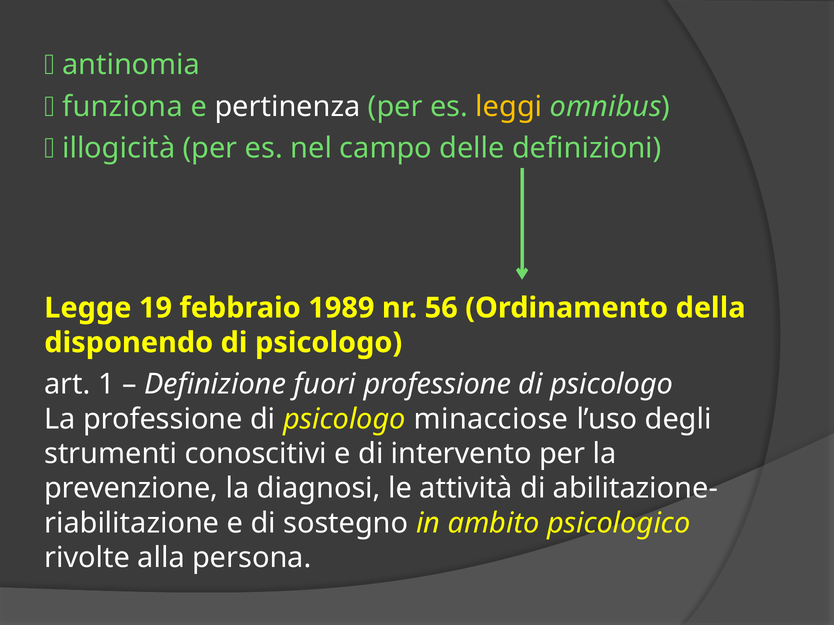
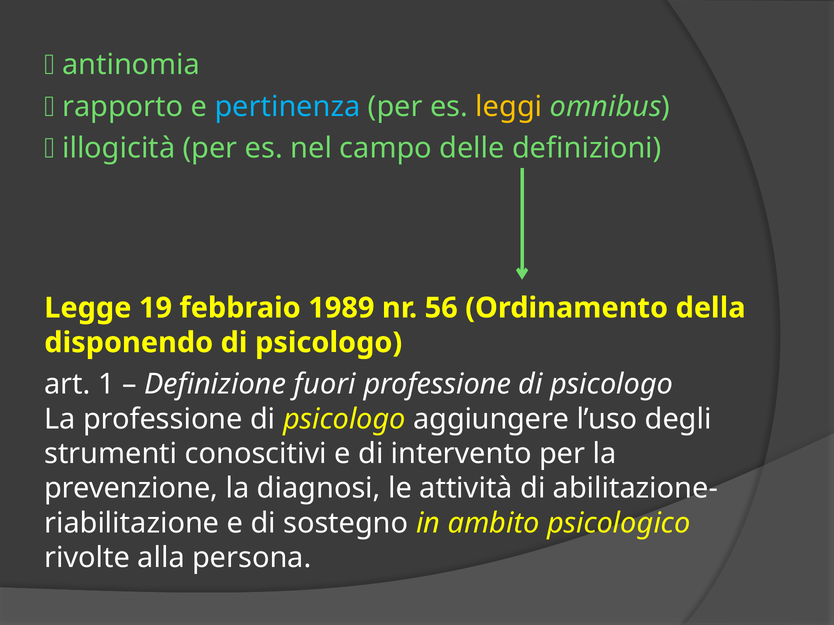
funziona: funziona -> rapporto (123, 107)
pertinenza colour: white -> light blue (288, 107)
minacciose: minacciose -> aggiungere (491, 419)
